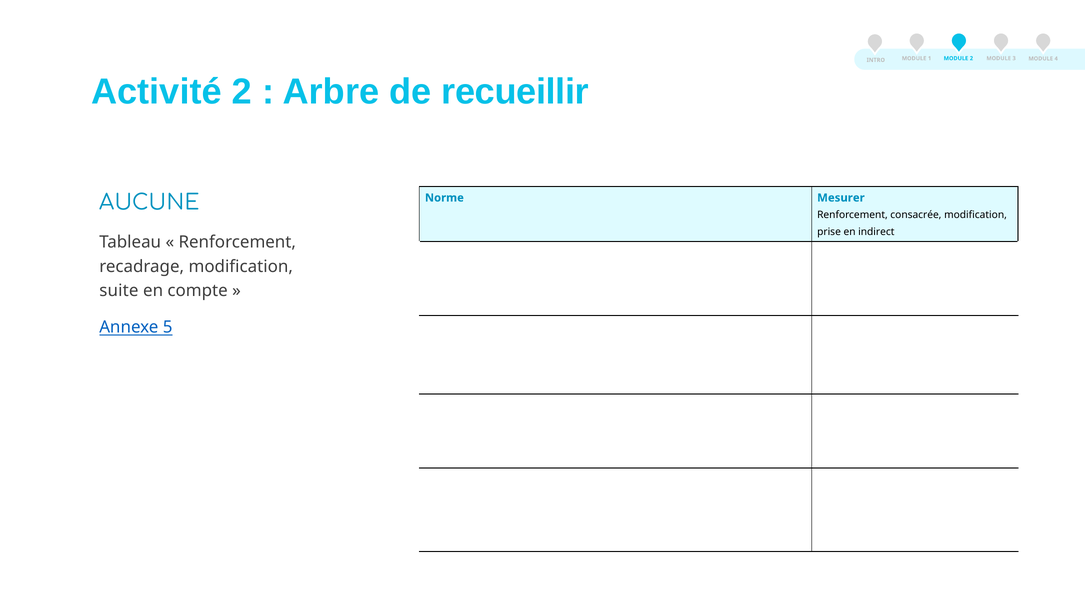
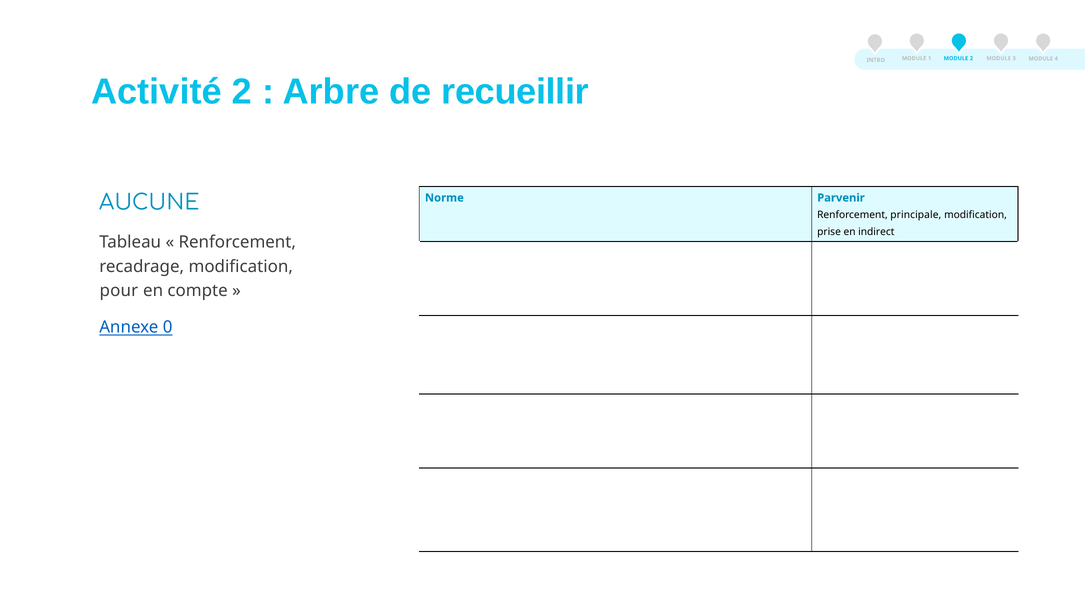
Mesurer: Mesurer -> Parvenir (841, 198)
consacrée: consacrée -> principale (916, 215)
suite: suite -> pour (119, 291)
5: 5 -> 0 (168, 327)
